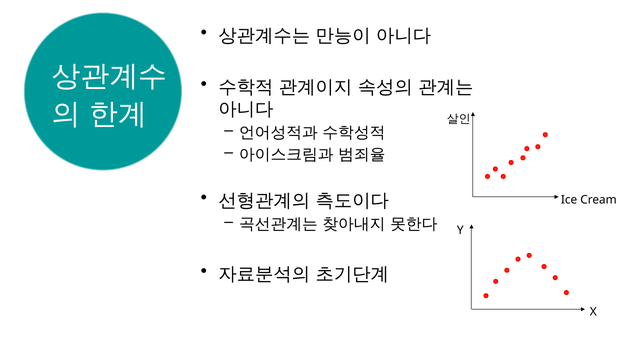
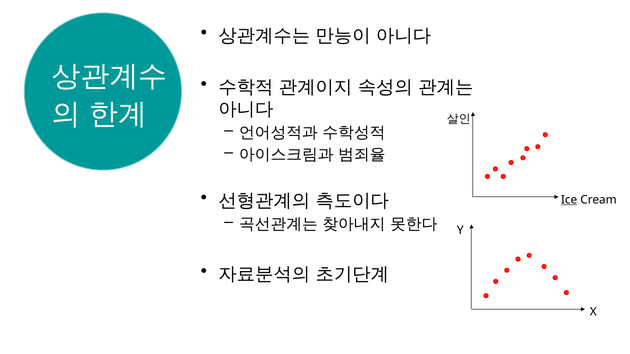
Ice underline: none -> present (569, 200)
